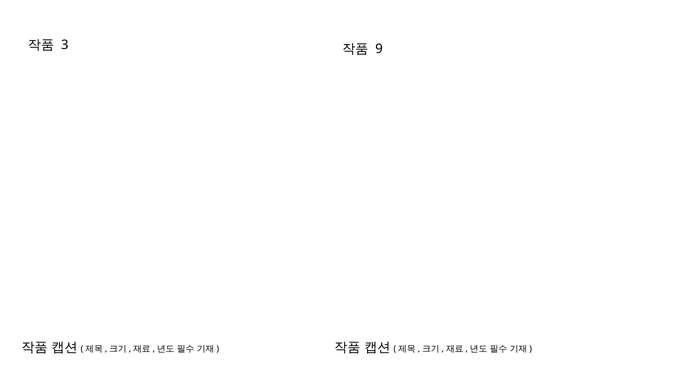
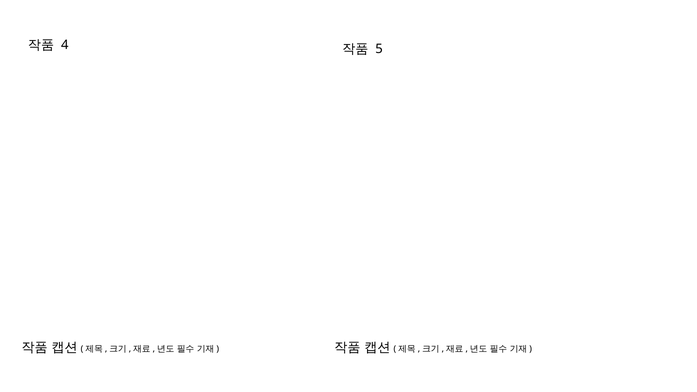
3: 3 -> 4 (65, 45)
9: 9 -> 5 (379, 49)
